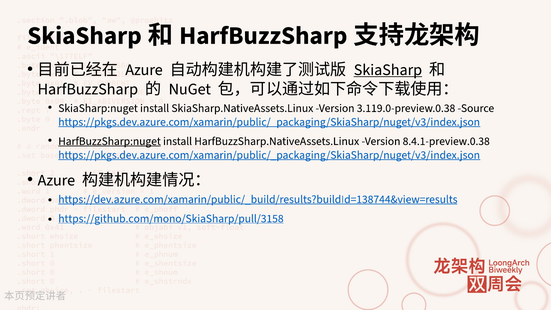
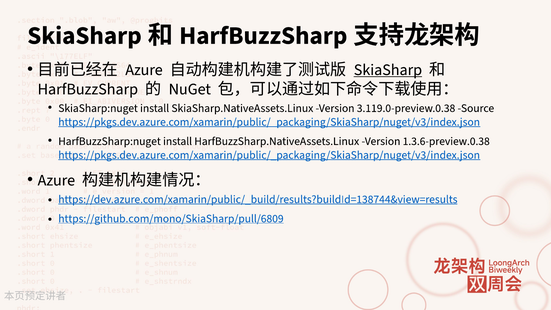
HarfBuzzSharp:nuget underline: present -> none (110, 141)
8.4.1-preview.0.38: 8.4.1-preview.0.38 -> 1.3.6-preview.0.38 (446, 141)
https://github.com/mono/SkiaSharp/pull/3158: https://github.com/mono/SkiaSharp/pull/3158 -> https://github.com/mono/SkiaSharp/pull/6809 (171, 219)
